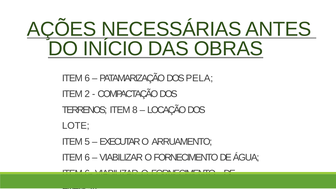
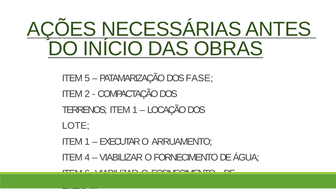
6: 6 -> 5 (87, 78)
PELA: PELA -> FASE (199, 78)
TERRENOS ITEM 8: 8 -> 1 (135, 110)
5: 5 -> 1 (87, 142)
6: 6 -> 4 (87, 157)
